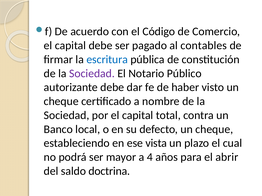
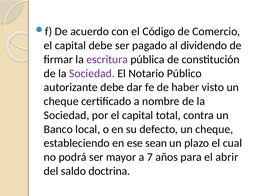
contables: contables -> dividendo (204, 46)
escritura colour: blue -> purple (107, 60)
vista: vista -> sean (156, 144)
4: 4 -> 7 (150, 158)
